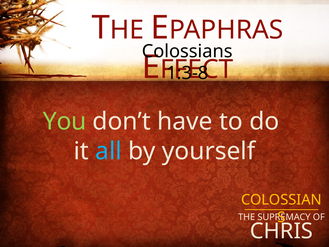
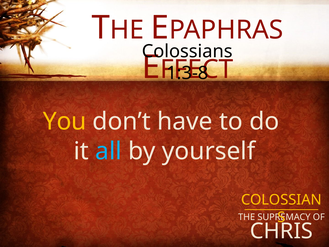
You colour: light green -> yellow (65, 121)
